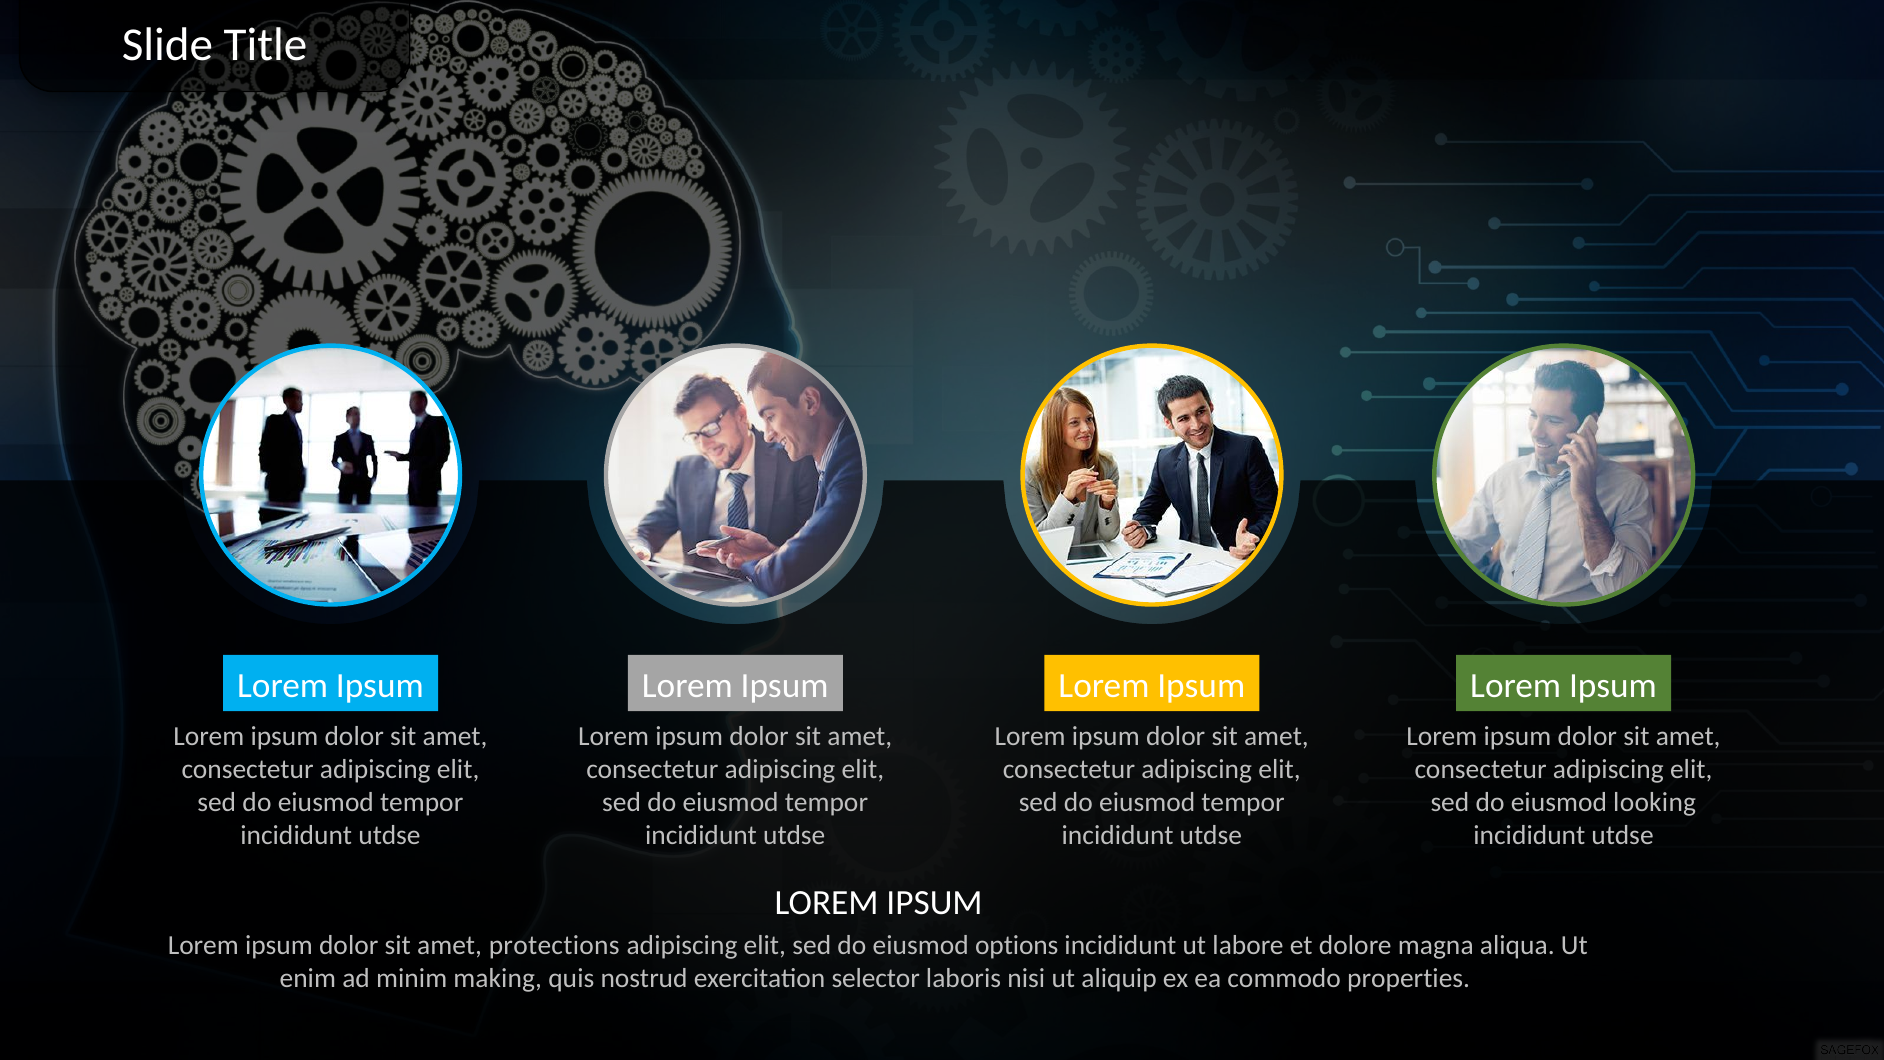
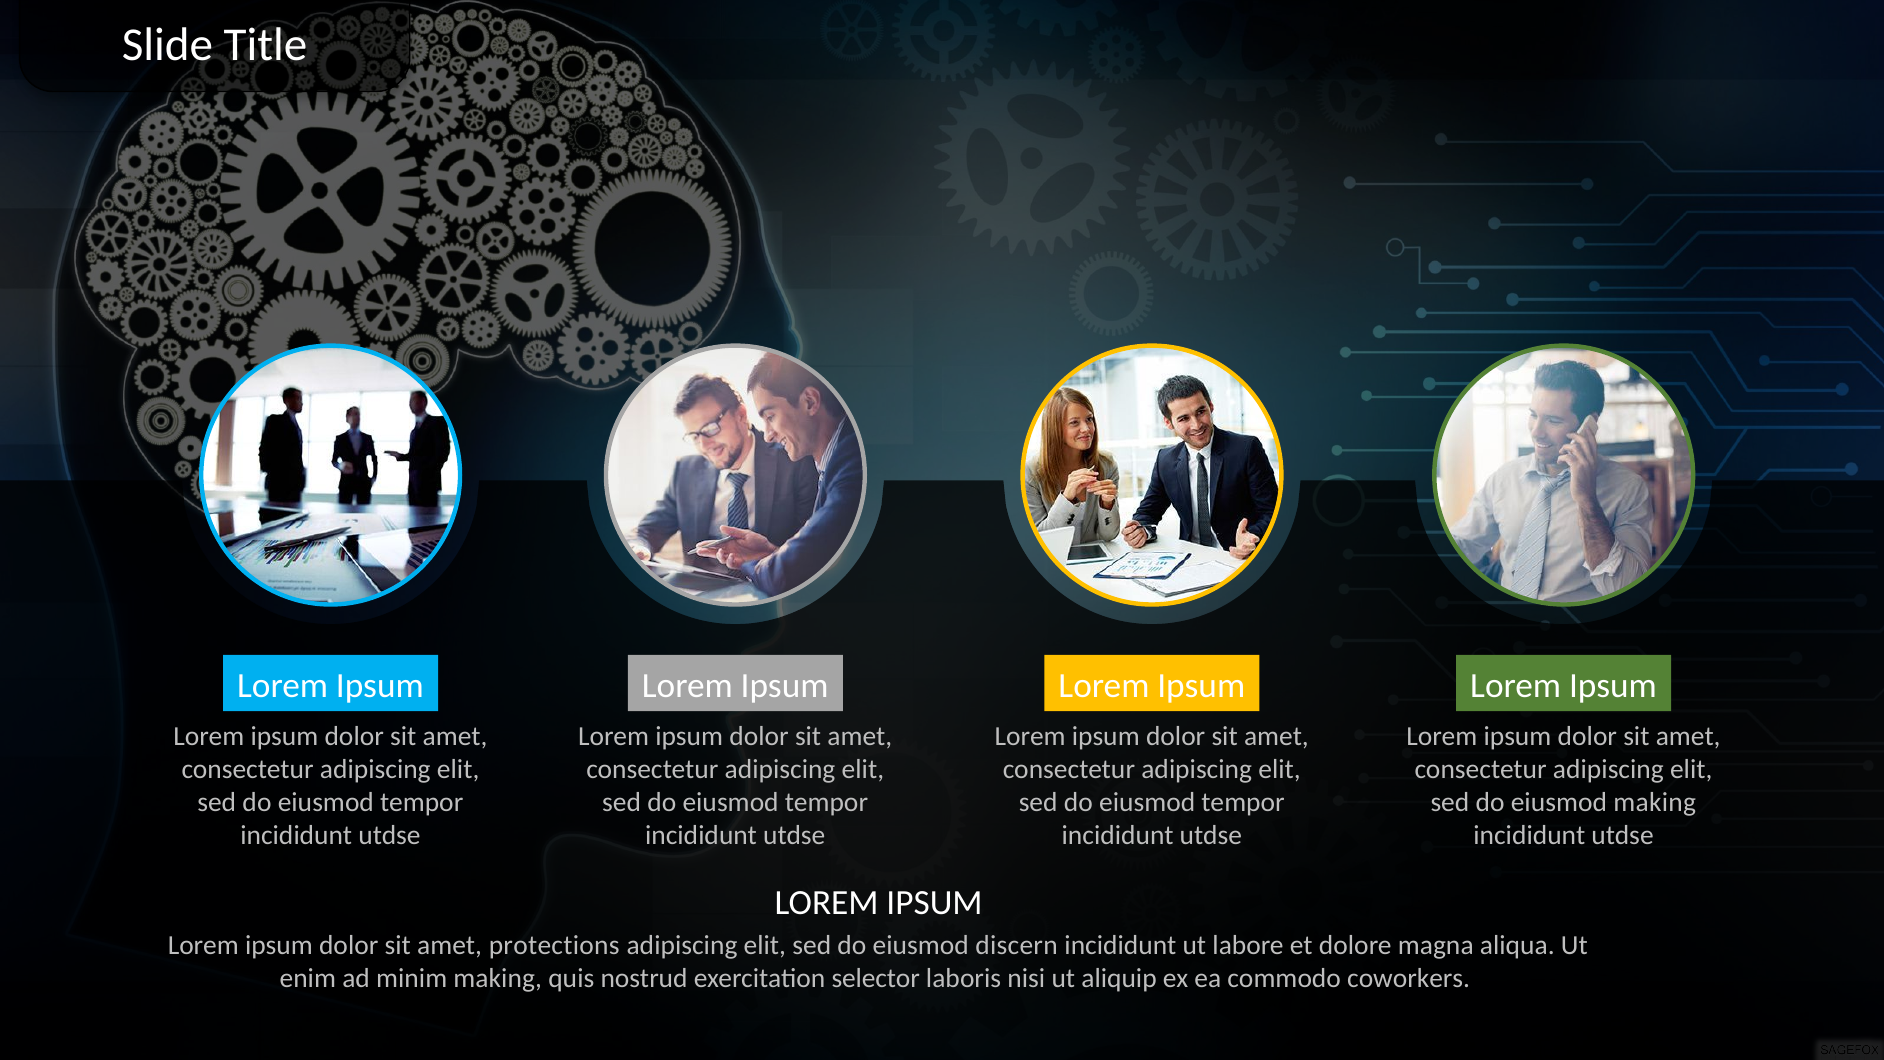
eiusmod looking: looking -> making (1655, 802)
options: options -> discern (1017, 945)
properties: properties -> coworkers (1409, 978)
